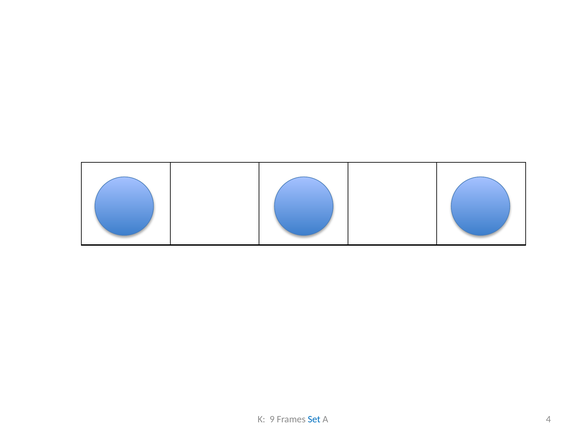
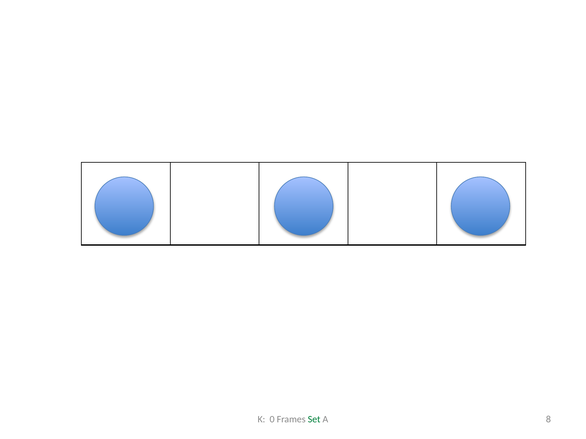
9: 9 -> 0 (272, 420)
Set colour: blue -> green (314, 420)
4: 4 -> 8 (548, 420)
